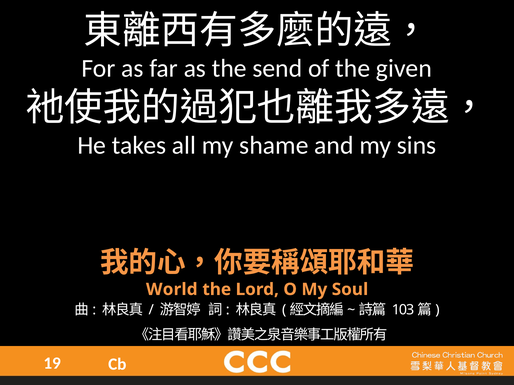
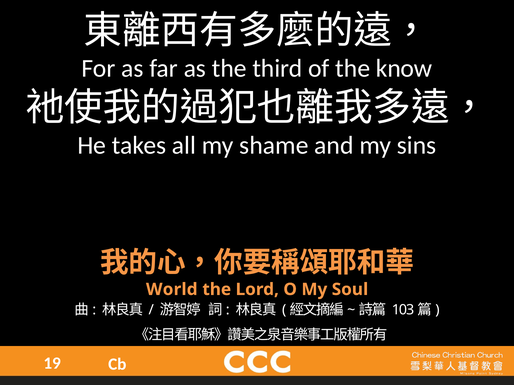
send: send -> third (277, 68)
given: given -> know (404, 68)
